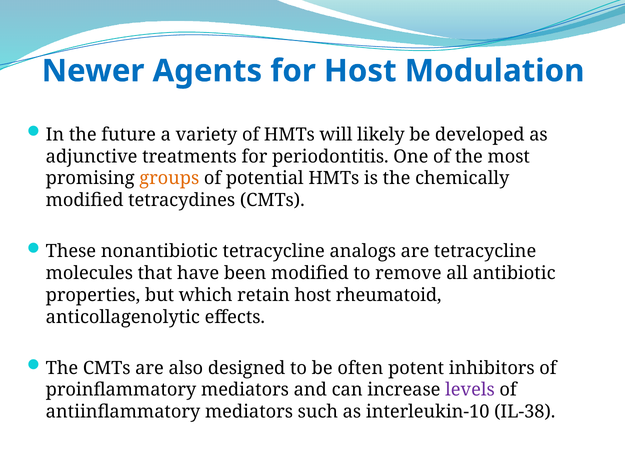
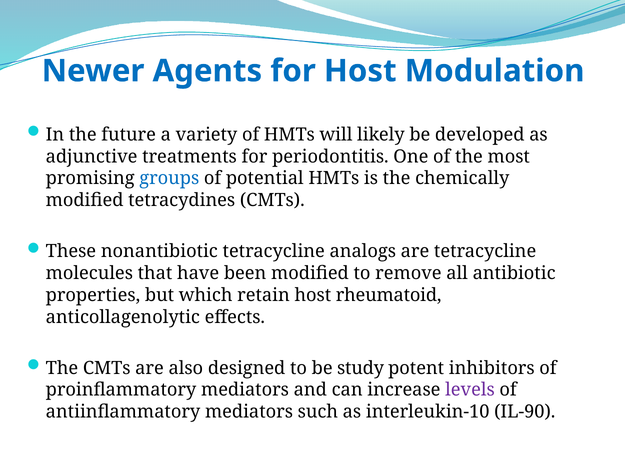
groups colour: orange -> blue (169, 178)
often: often -> study (361, 368)
IL-38: IL-38 -> IL-90 (525, 412)
